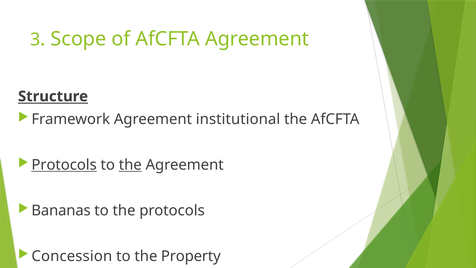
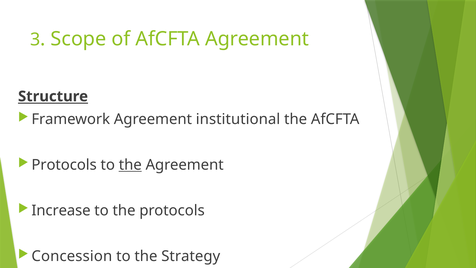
Protocols underline: present -> none (64, 165)
Bananas: Bananas -> Increase (61, 210)
Property: Property -> Strategy (191, 256)
